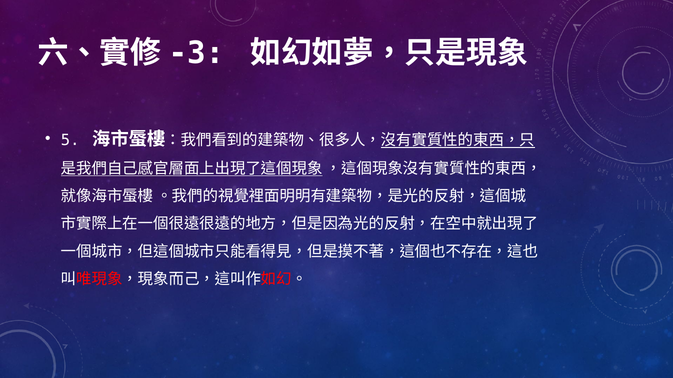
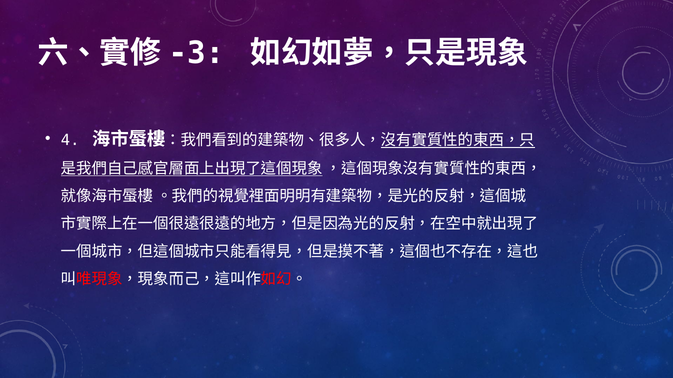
5: 5 -> 4 (70, 140)
